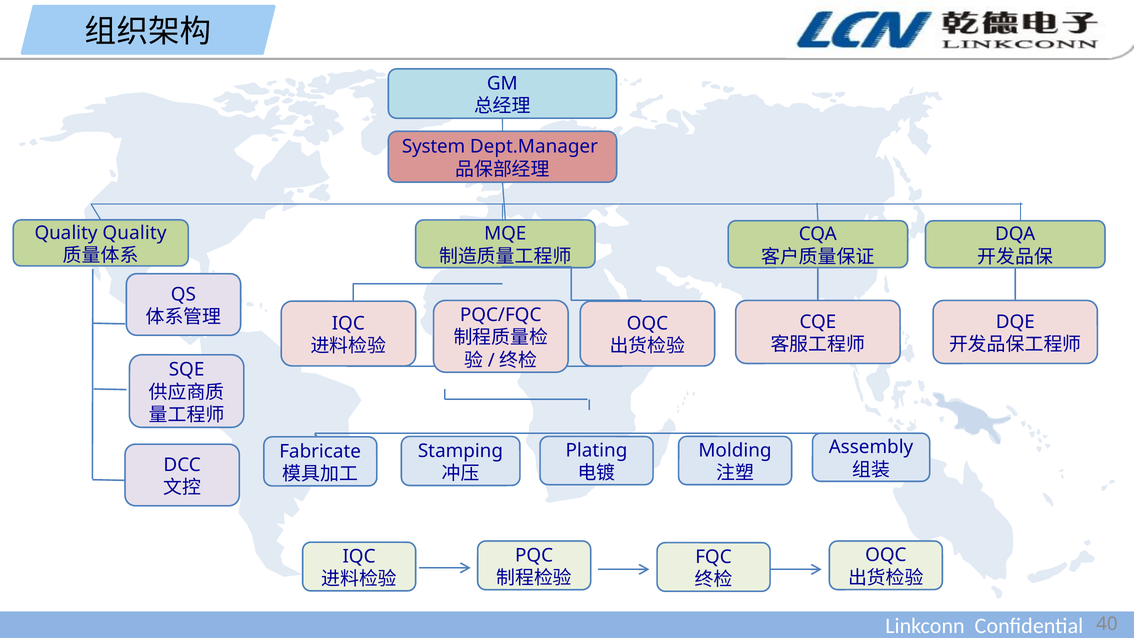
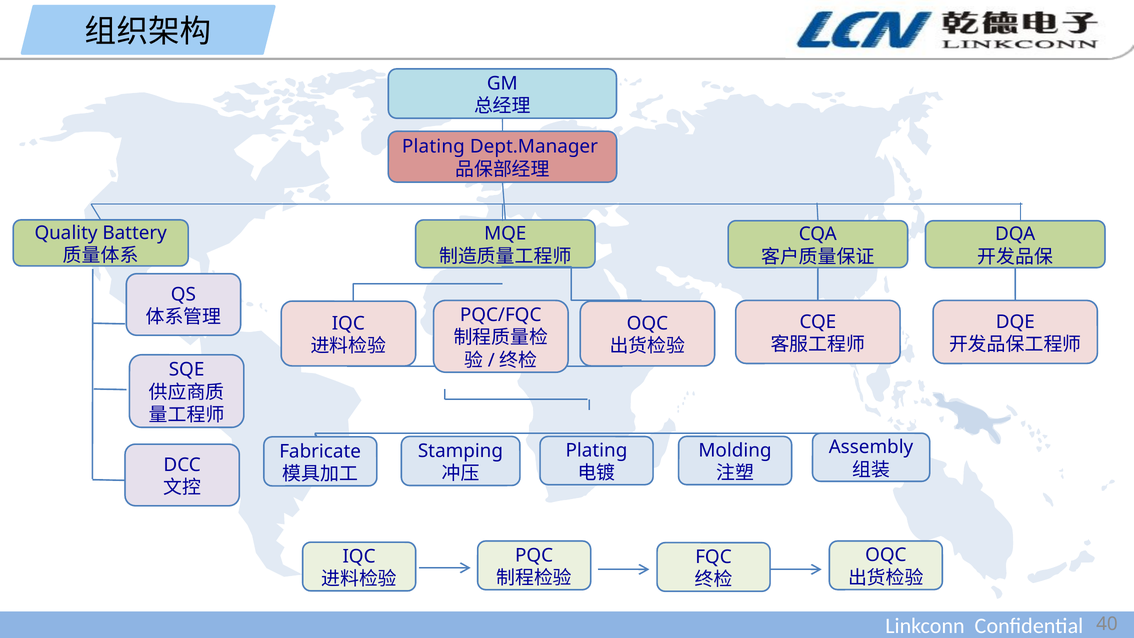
System: System -> Plating (433, 147)
Quality Quality: Quality -> Battery (135, 233)
